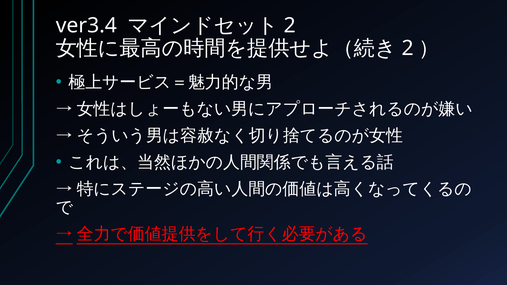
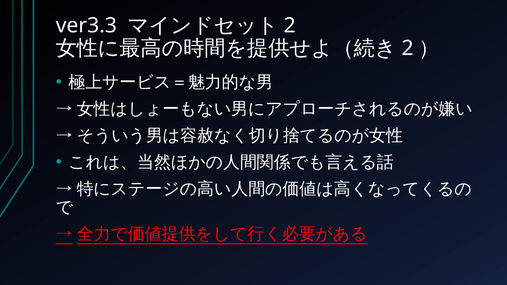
ver3.4: ver3.4 -> ver3.3 (86, 25)
